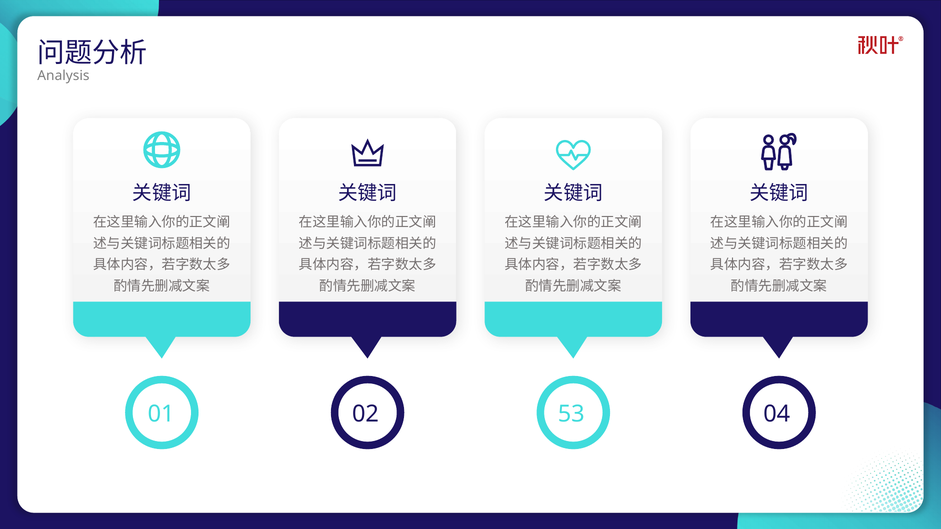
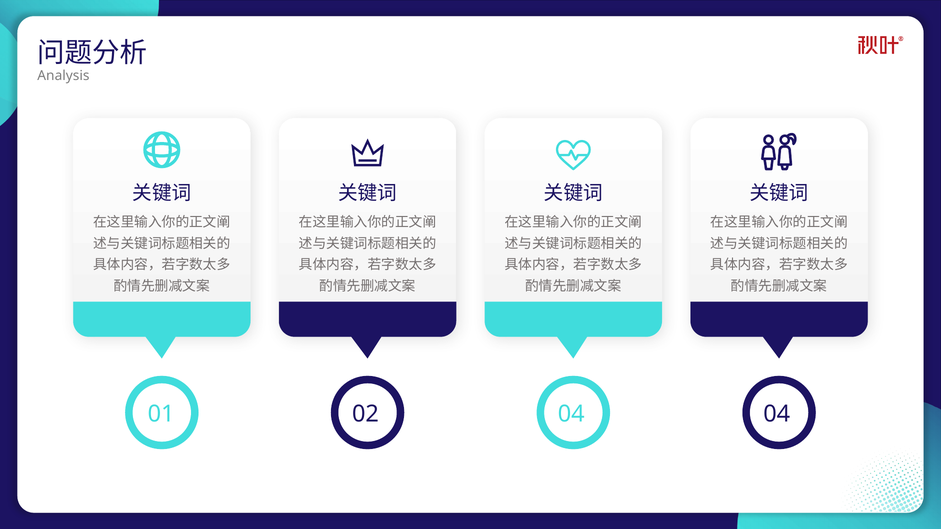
02 53: 53 -> 04 (571, 414)
